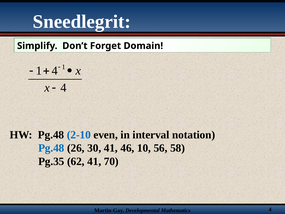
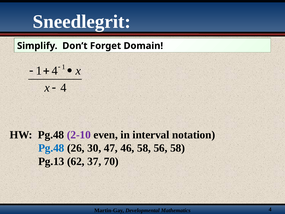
2-10 colour: blue -> purple (79, 135)
30 41: 41 -> 47 (111, 148)
46 10: 10 -> 58 (144, 148)
Pg.35: Pg.35 -> Pg.13 (51, 161)
62 41: 41 -> 37 (94, 161)
